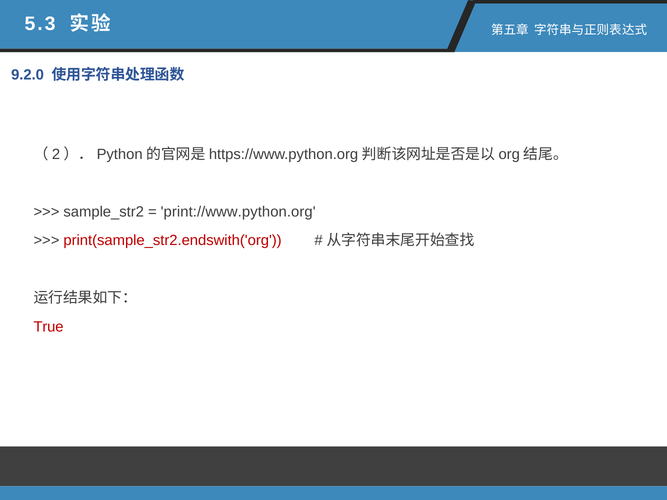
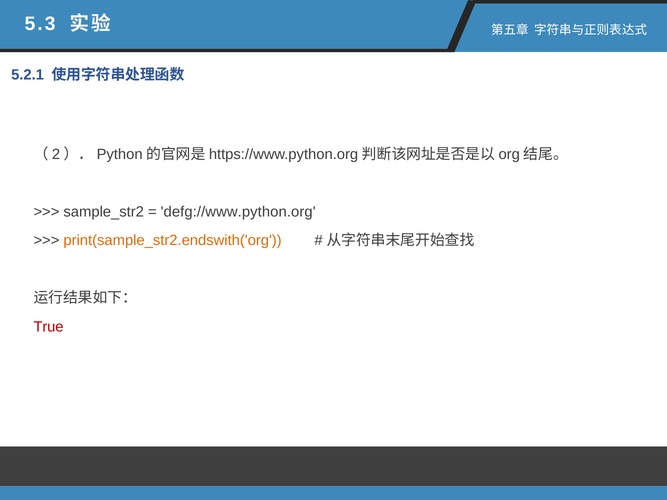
9.2.0: 9.2.0 -> 5.2.1 (28, 75)
print://www.python.org: print://www.python.org -> defg://www.python.org (238, 212)
print(sample_str2.endswith('org colour: red -> orange (173, 241)
